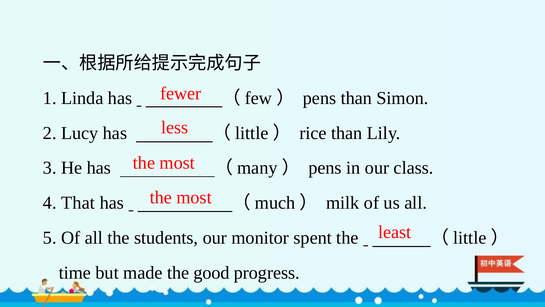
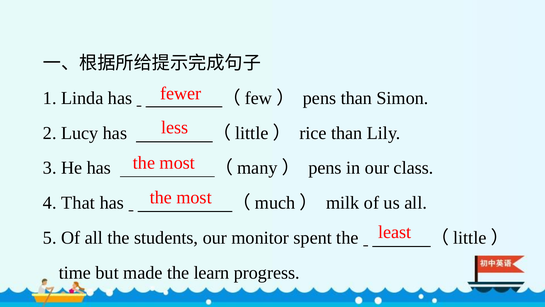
good: good -> learn (212, 272)
